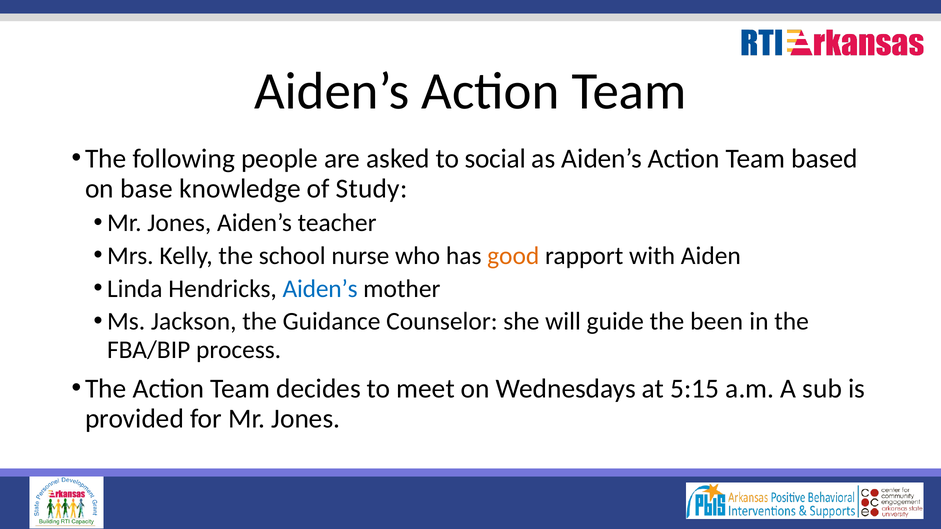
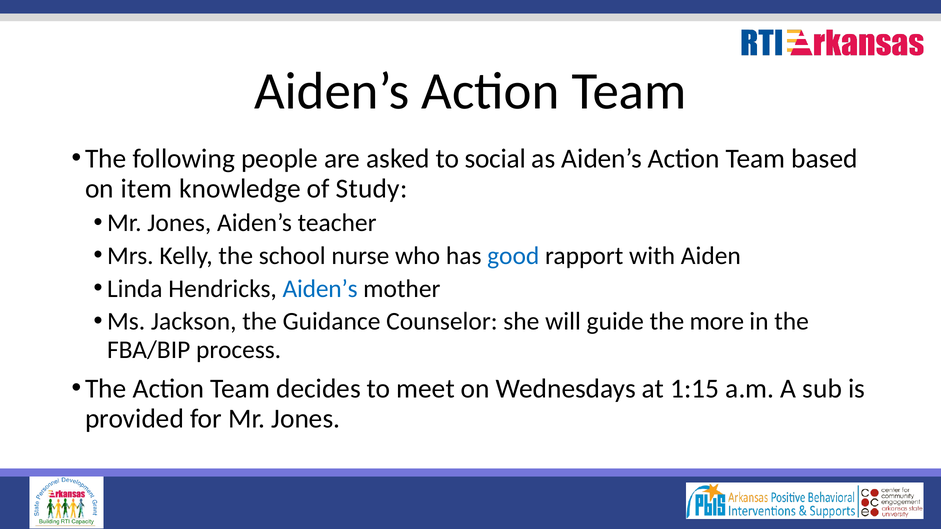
base: base -> item (146, 189)
good colour: orange -> blue (513, 256)
been: been -> more (717, 322)
5:15: 5:15 -> 1:15 (695, 389)
